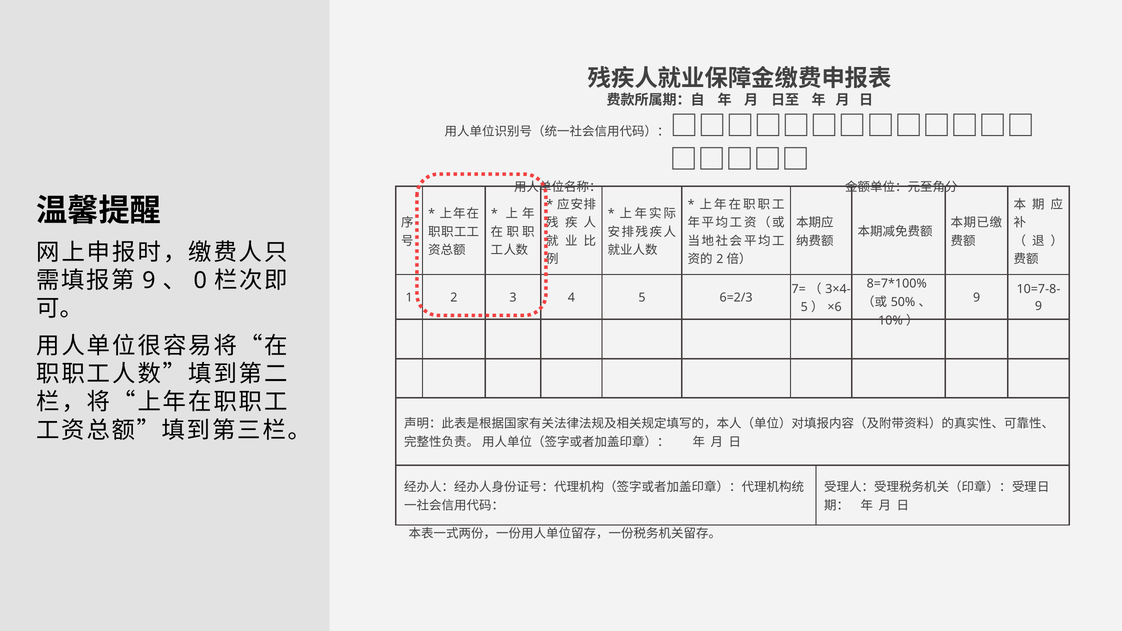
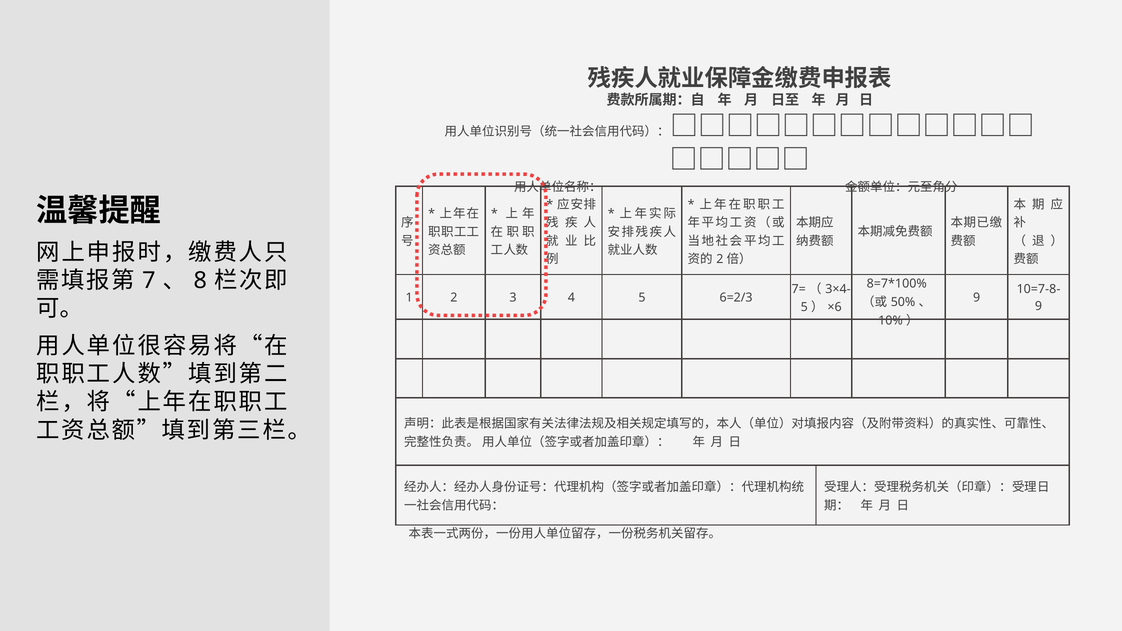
9: 9 -> 7 (149, 281)
0: 0 -> 8 (200, 281)
